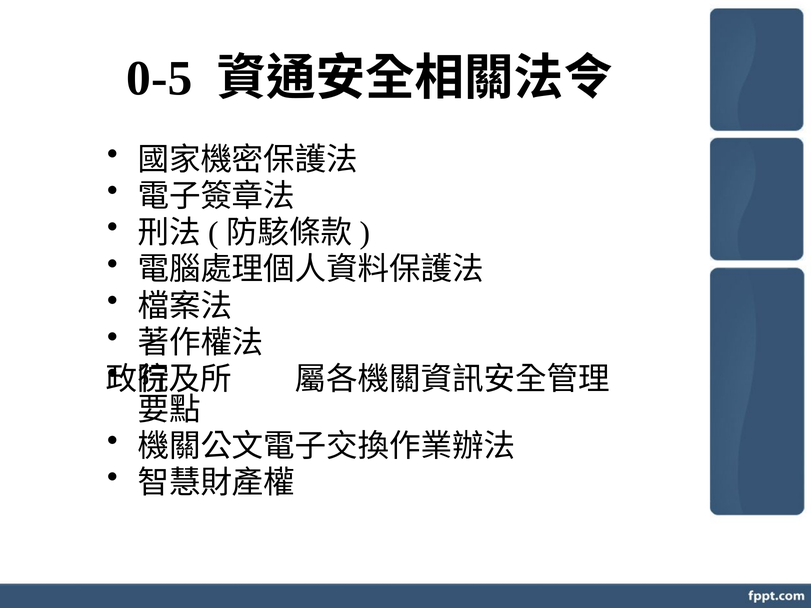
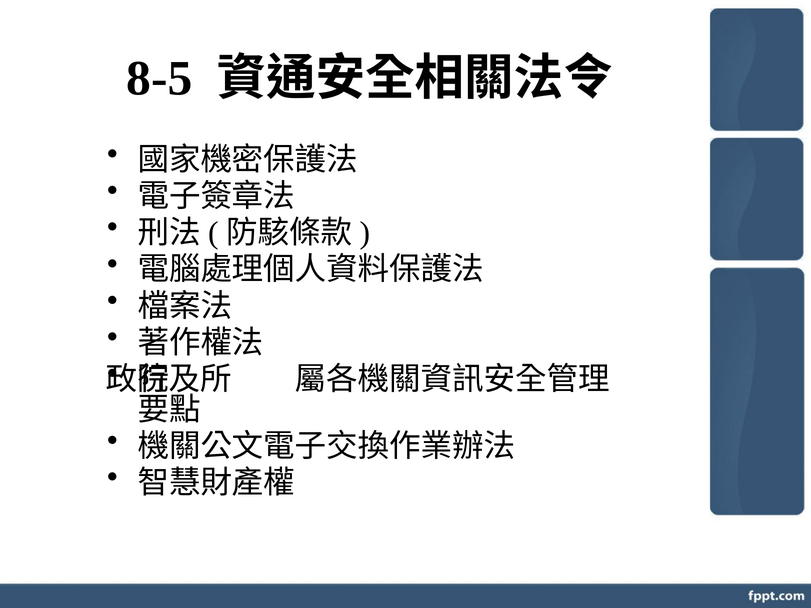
0-5: 0-5 -> 8-5 (159, 79)
